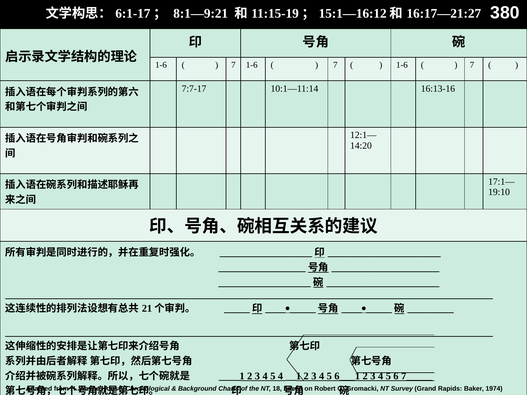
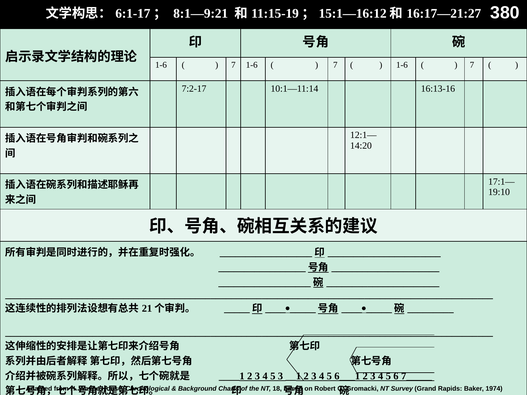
7:7-17: 7:7-17 -> 7:2-17 (194, 89)
5 4: 4 -> 3 (280, 376)
